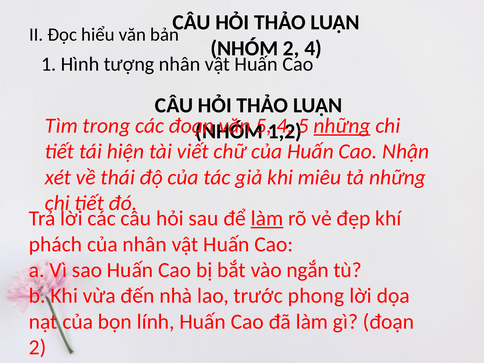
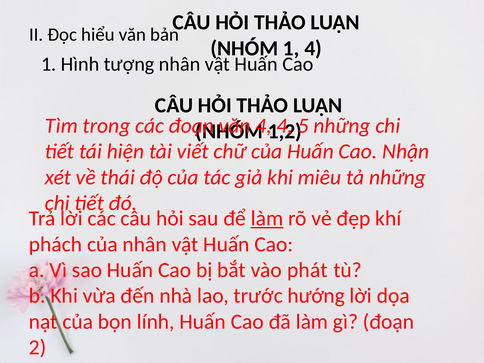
NHÓM 2: 2 -> 1 (291, 48)
5: 5 -> 4 (264, 126)
những underline: present -> none (342, 126)
ngắn: ngắn -> phát (307, 270)
phong: phong -> hướng (316, 296)
